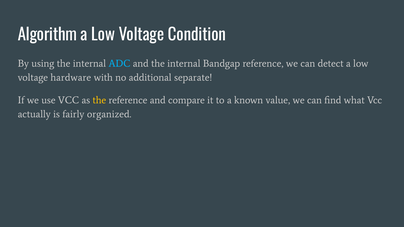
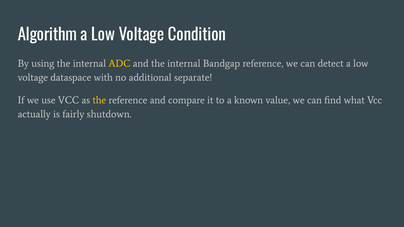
ADC colour: light blue -> yellow (119, 64)
hardware: hardware -> dataspace (71, 77)
organized: organized -> shutdown (109, 114)
